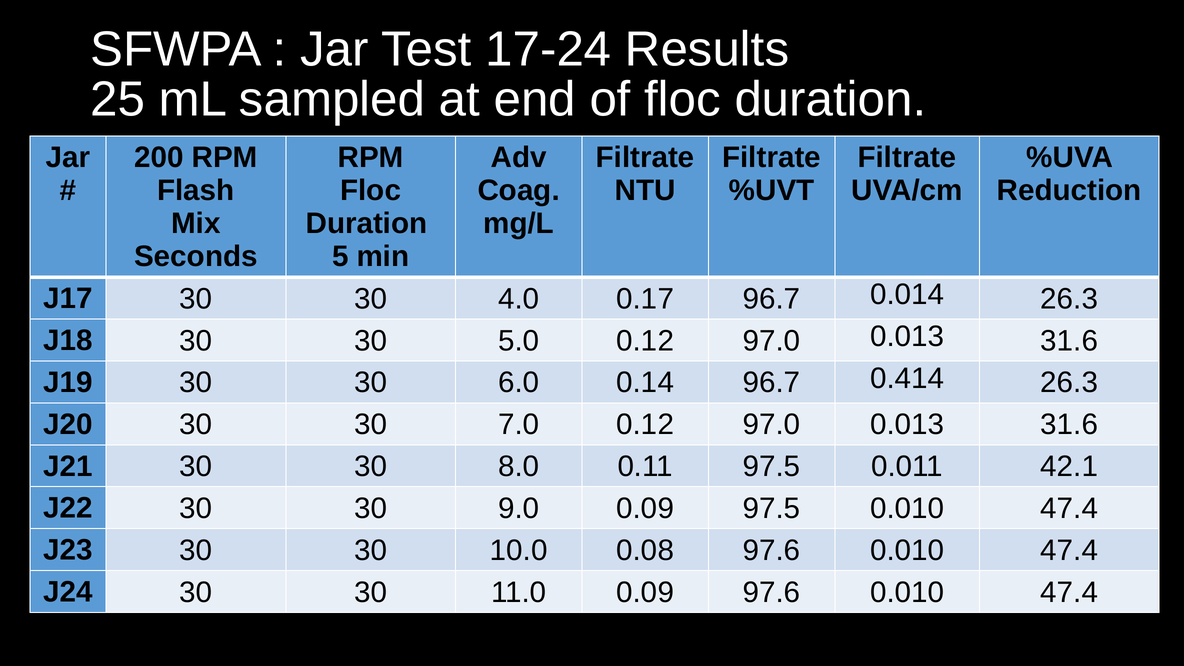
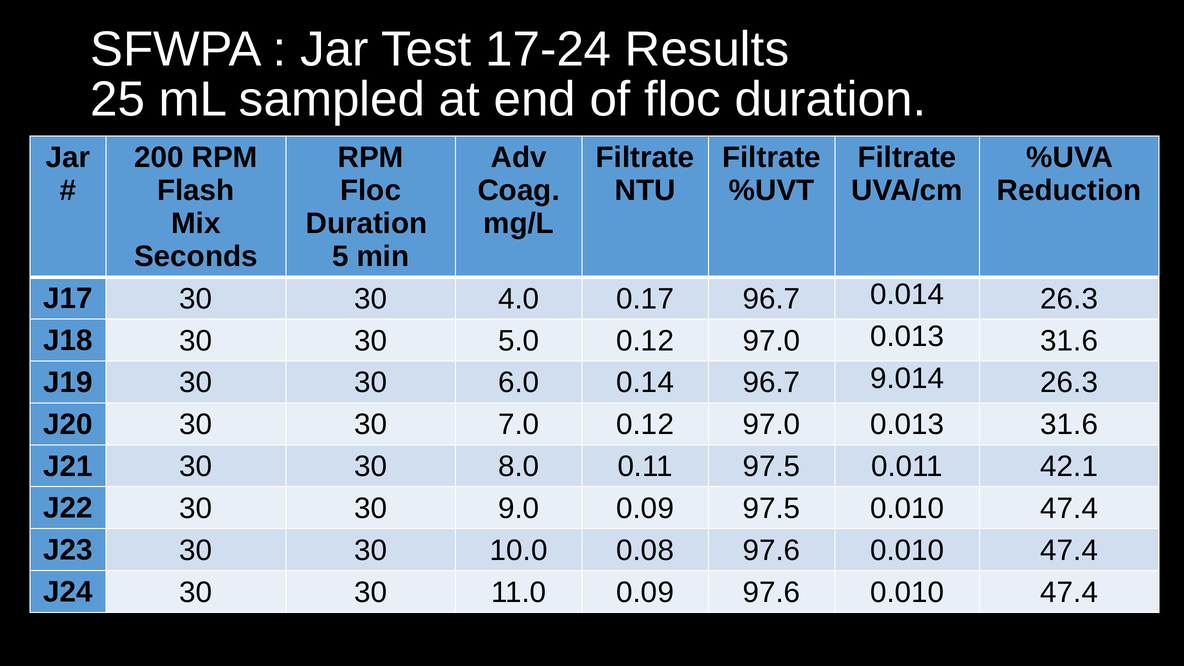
0.414: 0.414 -> 9.014 (907, 378)
